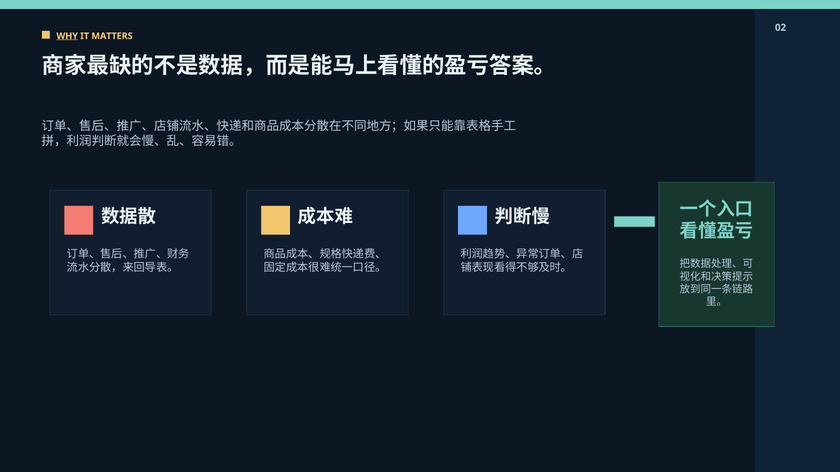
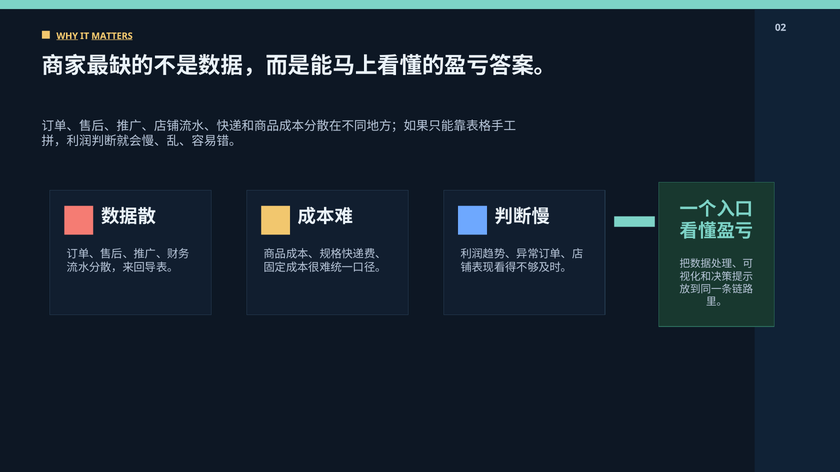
MATTERS underline: none -> present (112, 36)
